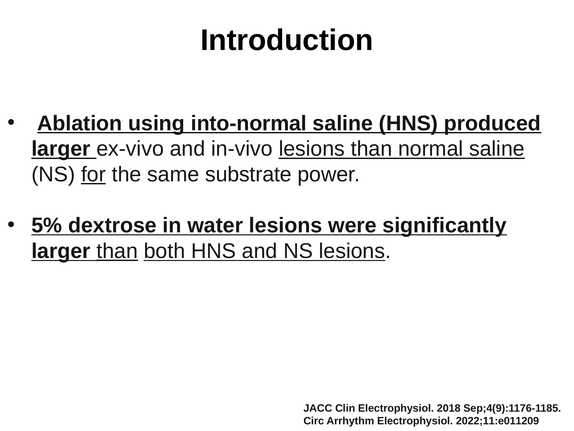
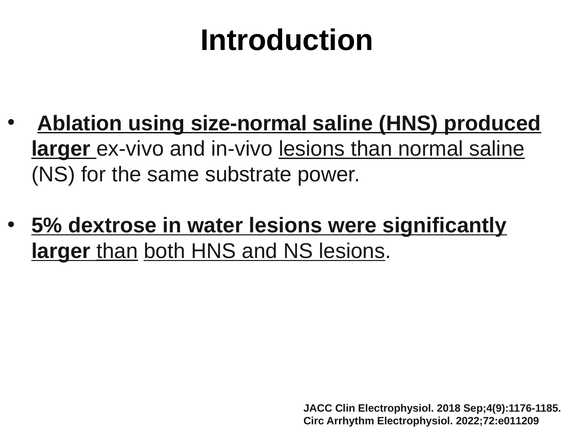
into-normal: into-normal -> size-normal (249, 123)
for underline: present -> none (93, 174)
2022;11:e011209: 2022;11:e011209 -> 2022;72:e011209 (498, 421)
